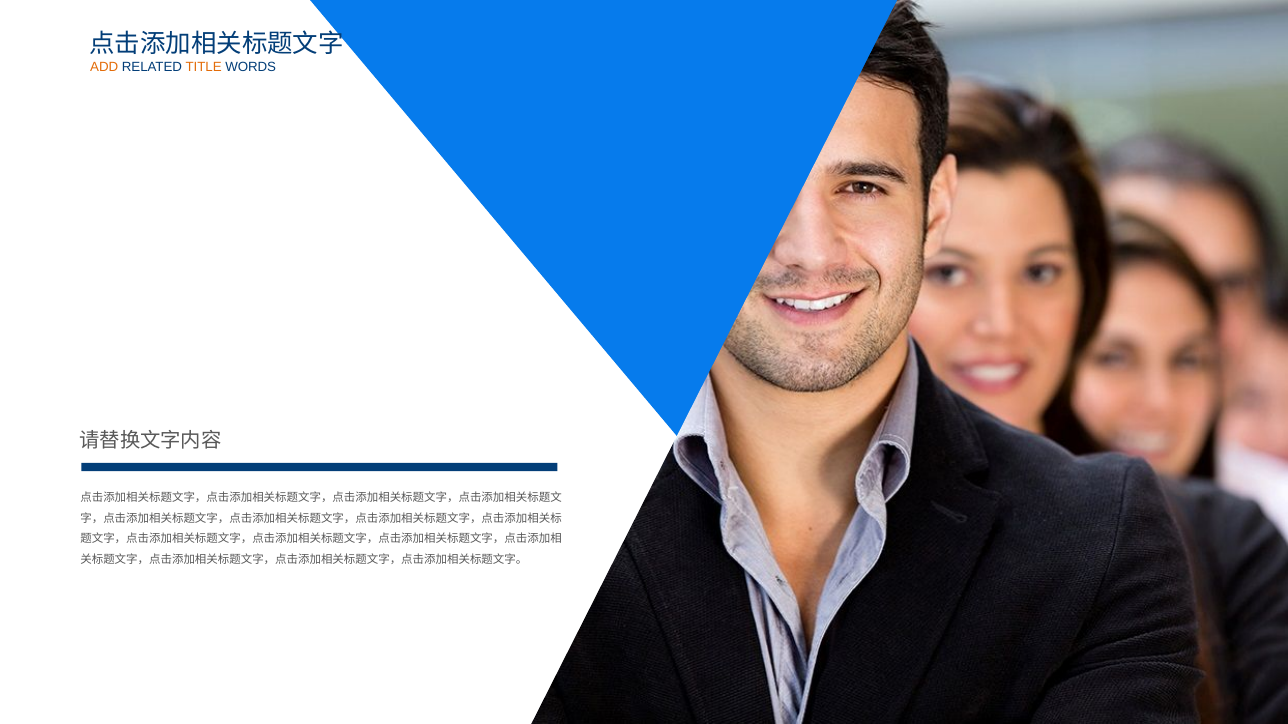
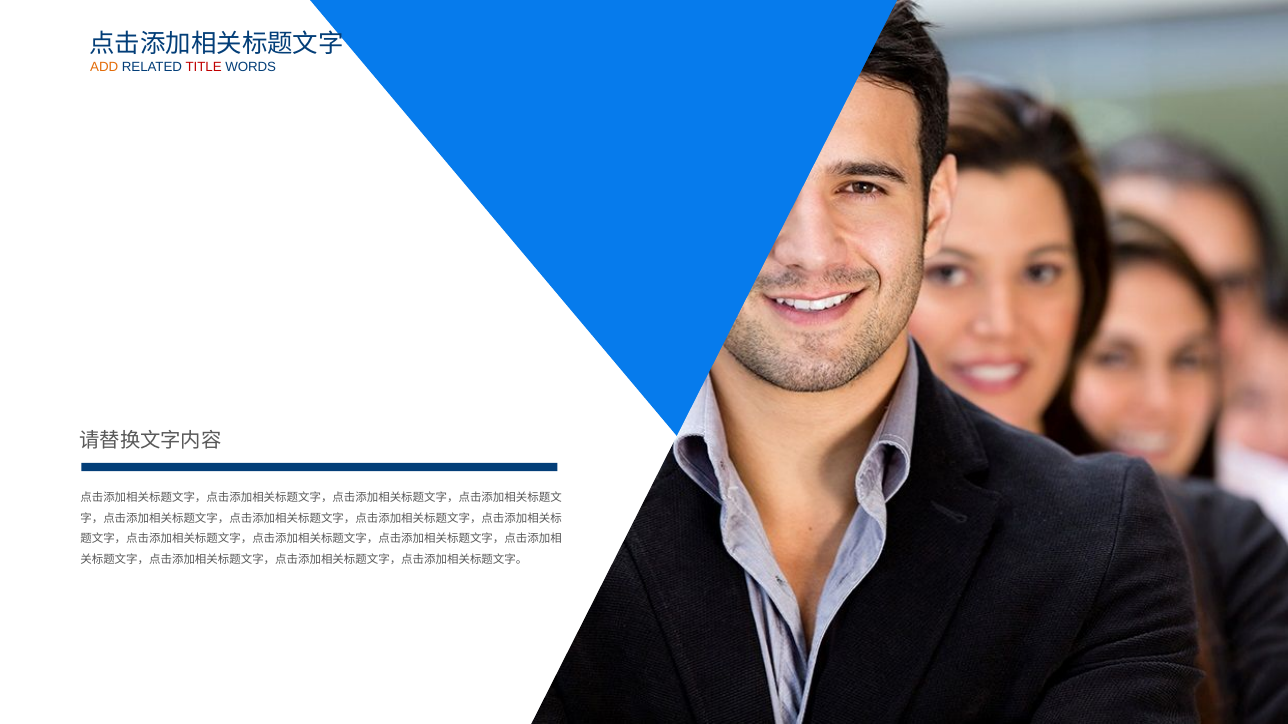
TITLE colour: orange -> red (204, 68)
